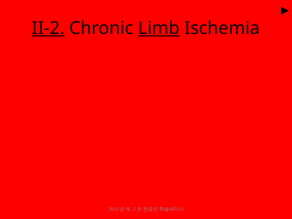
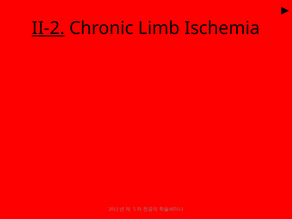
Limb underline: present -> none (159, 28)
